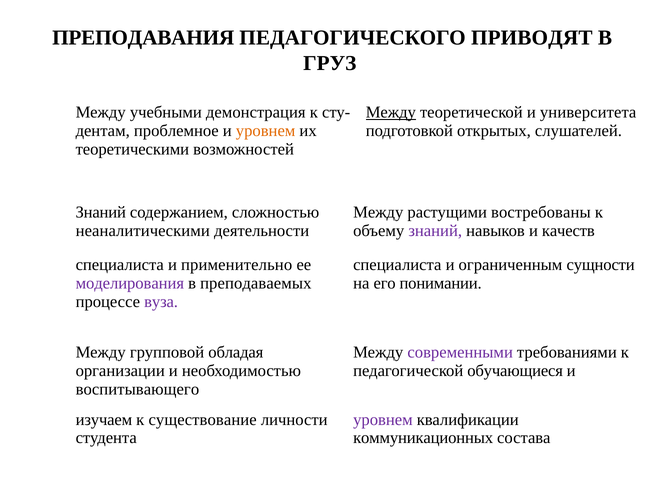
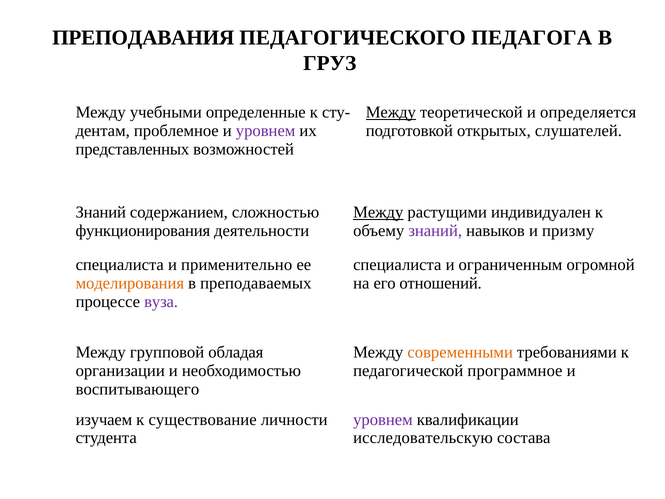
ПРИВОДЯТ: ПРИВОДЯТ -> ПЕДАГОГА (532, 38)
демонстрация: демонстрация -> определенные (256, 112)
университета: университета -> определяется (588, 112)
уровнем colour: orange -> purple (266, 131)
теоретическими: теоретическими -> представленных (132, 149)
Между underline: none -> present (378, 212)
востребованы: востребованы -> индивидуален (541, 212)
неаналитическими: неаналитическими -> функционирования (143, 231)
качеств: качеств -> призму (568, 231)
сущности: сущности -> огромной (601, 265)
моделирования colour: purple -> orange (130, 283)
понимании: понимании -> отношений (441, 283)
современными colour: purple -> orange (460, 352)
обучающиеся: обучающиеся -> программное (515, 371)
коммуникационных: коммуникационных -> исследовательскую (423, 438)
